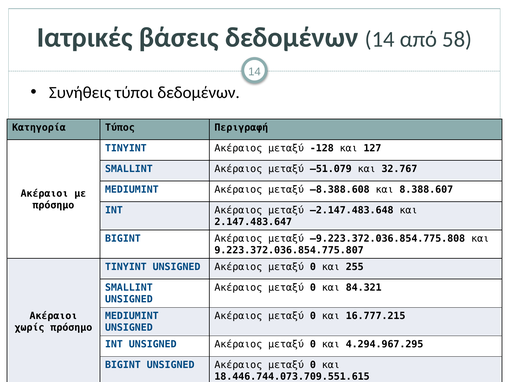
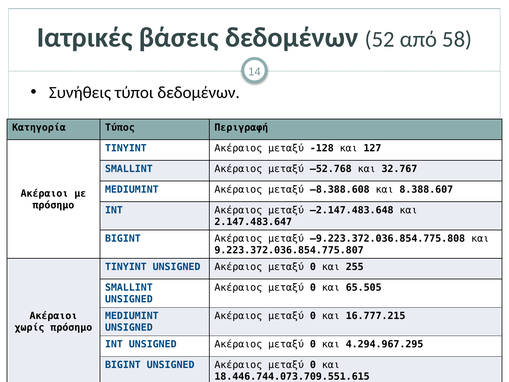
δεδομένων 14: 14 -> 52 (380, 39)
–51.079: –51.079 -> –52.768 (331, 169)
84.321: 84.321 -> 65.505 (364, 287)
